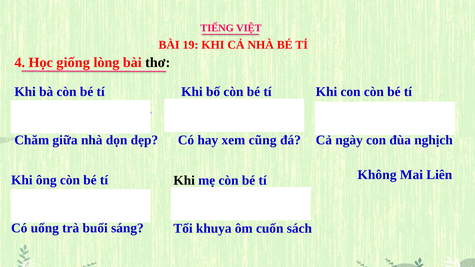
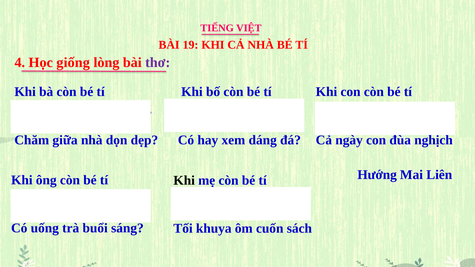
thơ colour: black -> purple (158, 63)
xem cũng: cũng -> dáng (263, 140)
Không: Không -> Hướng (377, 175)
